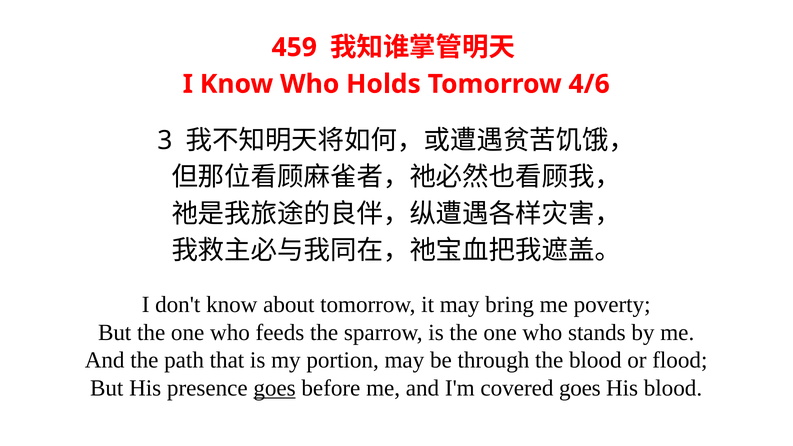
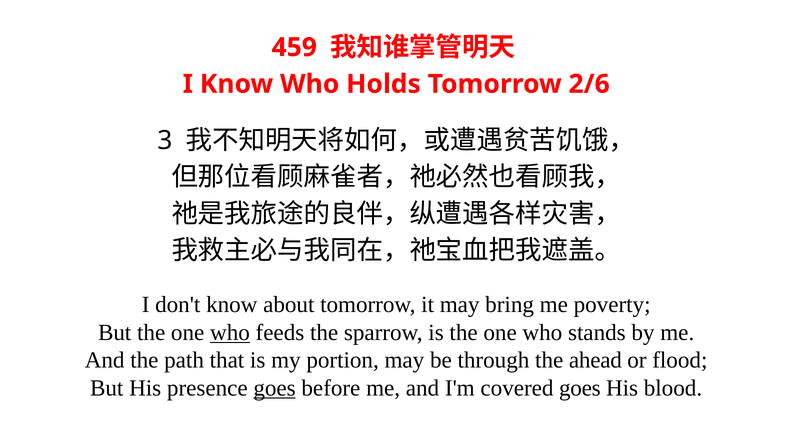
4/6: 4/6 -> 2/6 (589, 84)
who underline: none -> present (230, 333)
the blood: blood -> ahead (595, 360)
